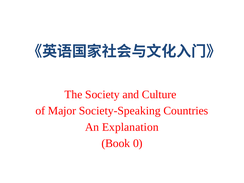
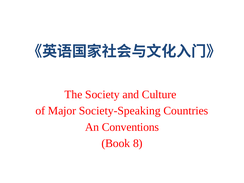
Explanation: Explanation -> Conventions (130, 127)
0: 0 -> 8 (138, 143)
